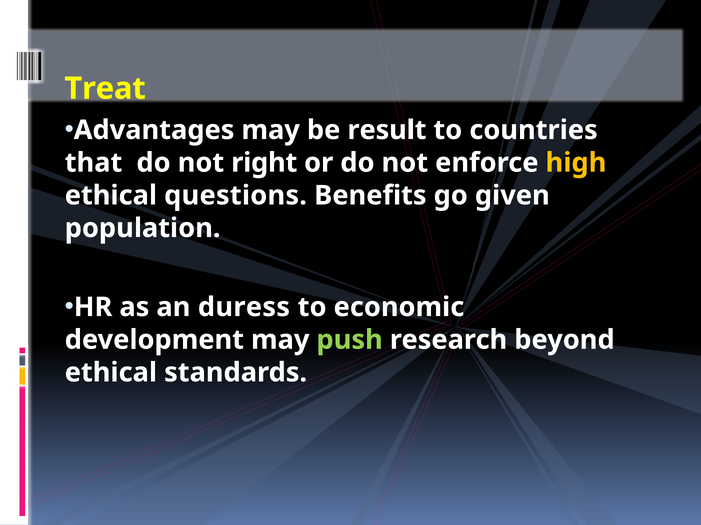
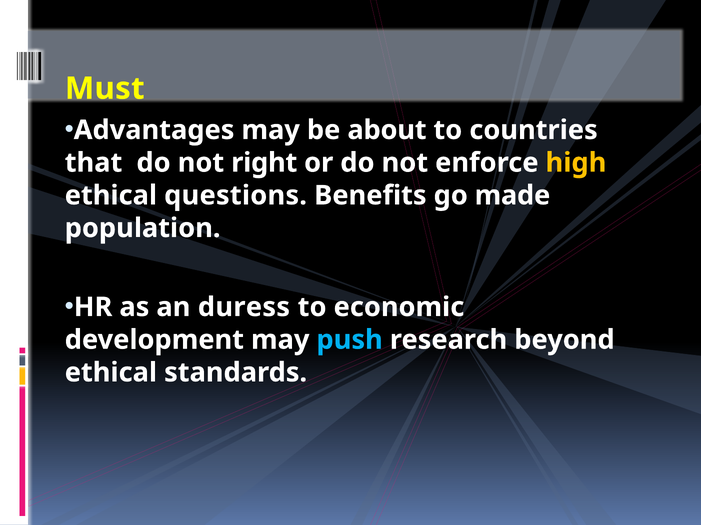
Treat: Treat -> Must (105, 89)
result: result -> about (387, 130)
given: given -> made (512, 196)
push colour: light green -> light blue (350, 340)
